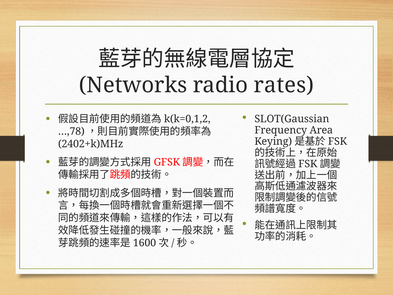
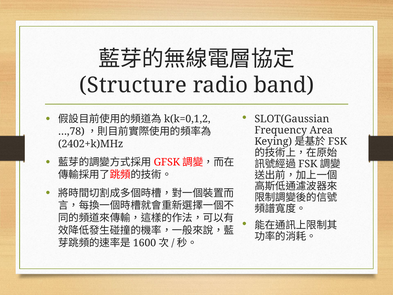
Networks: Networks -> Structure (133, 85)
rates: rates -> band (284, 85)
